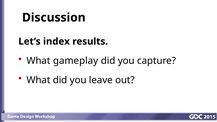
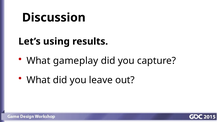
index: index -> using (56, 41)
